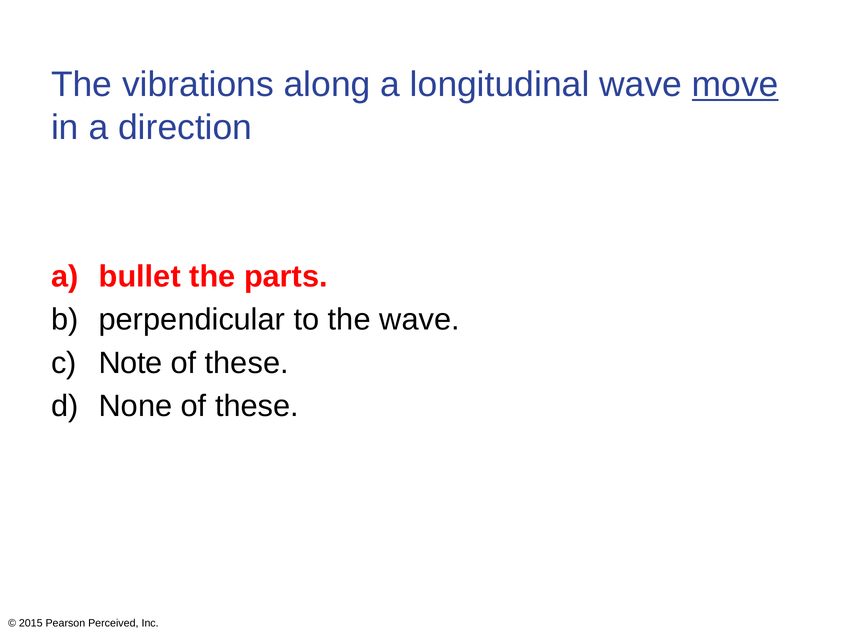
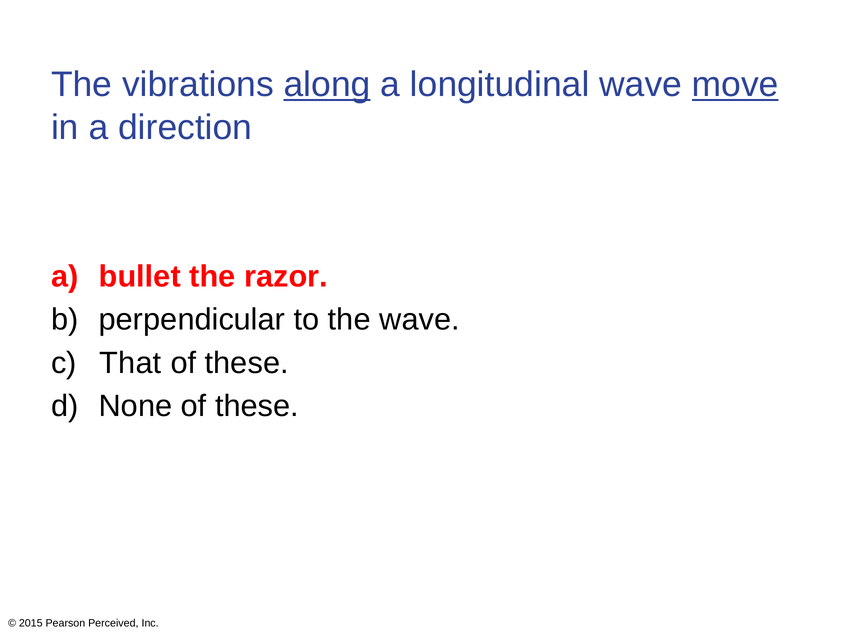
along underline: none -> present (327, 85)
parts: parts -> razor (286, 277)
Note: Note -> That (130, 363)
